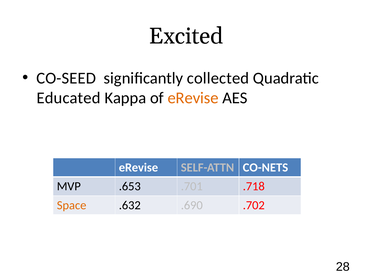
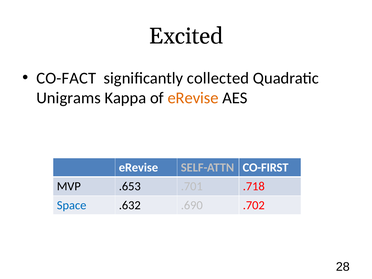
CO-SEED: CO-SEED -> CO-FACT (66, 78)
Educated: Educated -> Unigrams (69, 98)
CO-NETS: CO-NETS -> CO-FIRST (266, 168)
Space colour: orange -> blue (72, 205)
